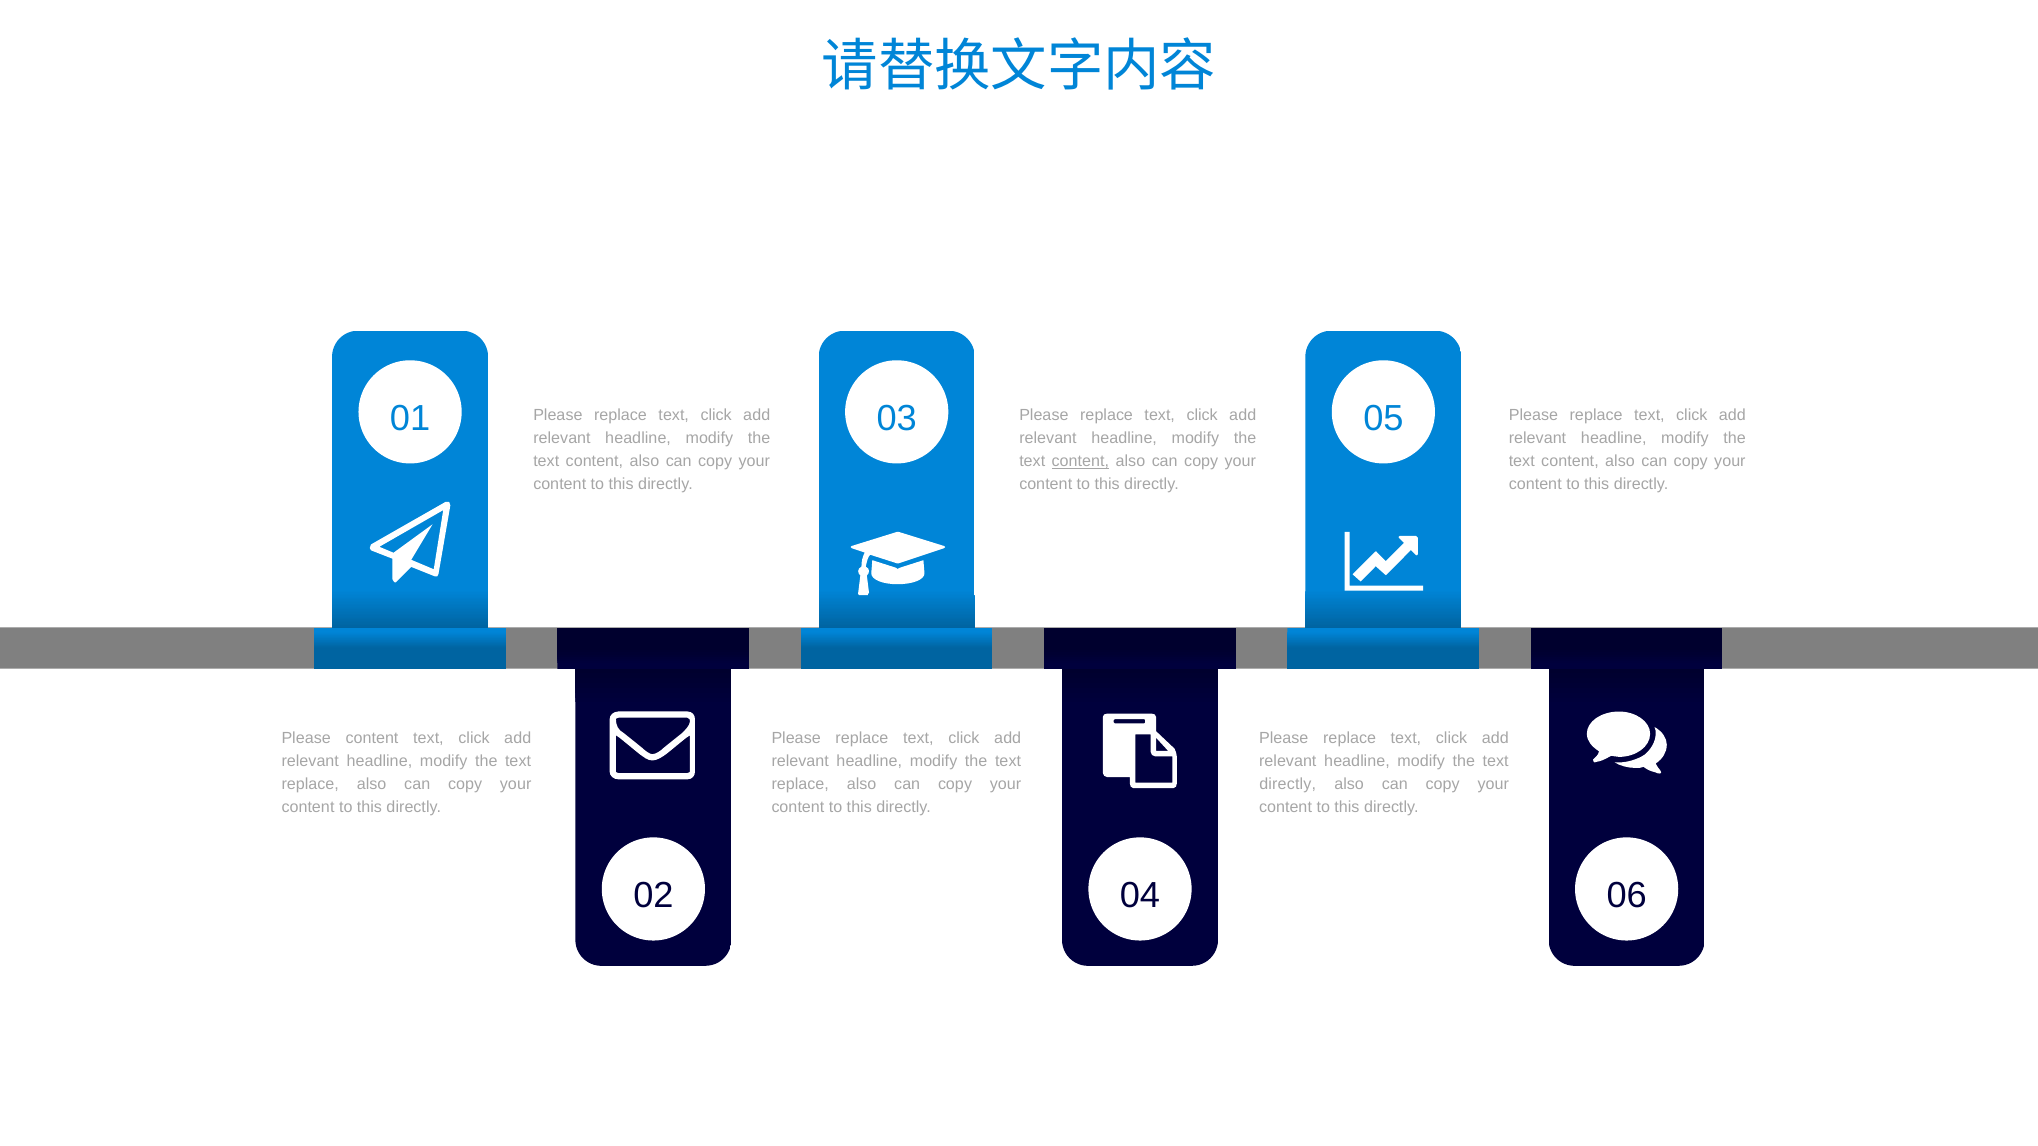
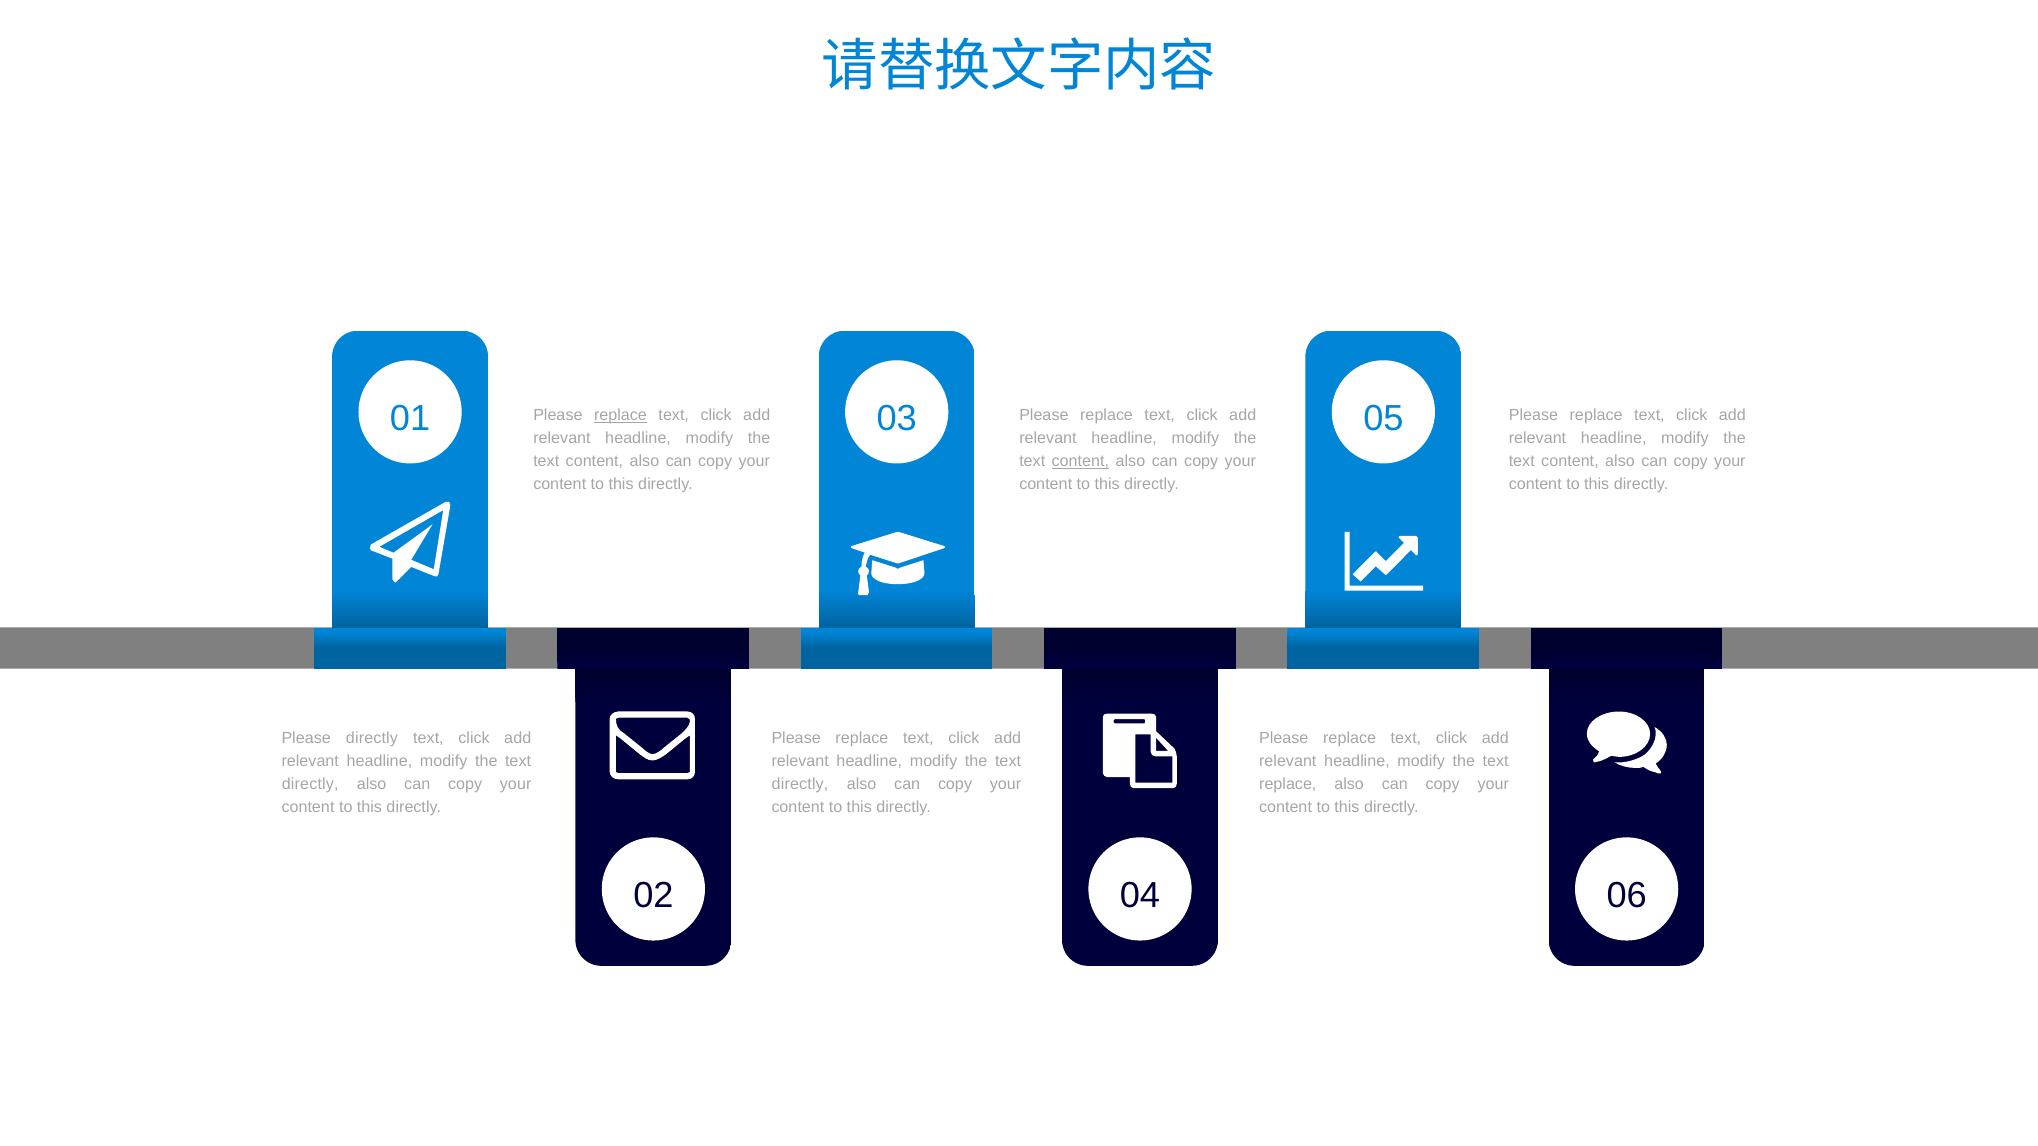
replace underline: none -> present (621, 415)
Please content: content -> directly (372, 738)
replace: replace -> directly (310, 785)
replace: replace -> directly (800, 785)
directly: directly -> replace (1288, 785)
